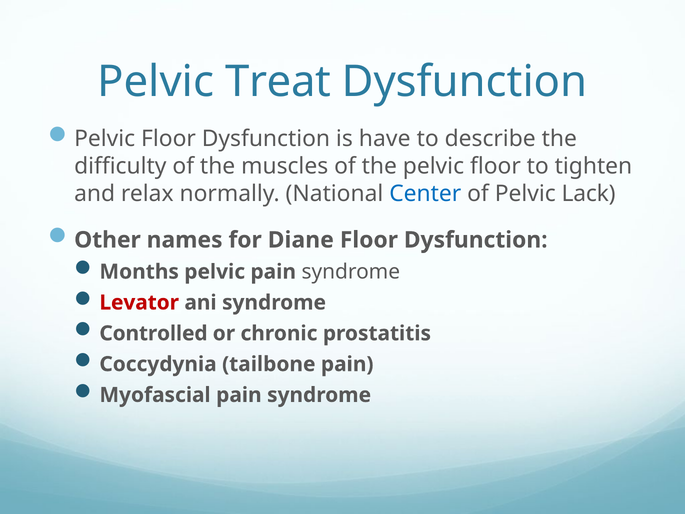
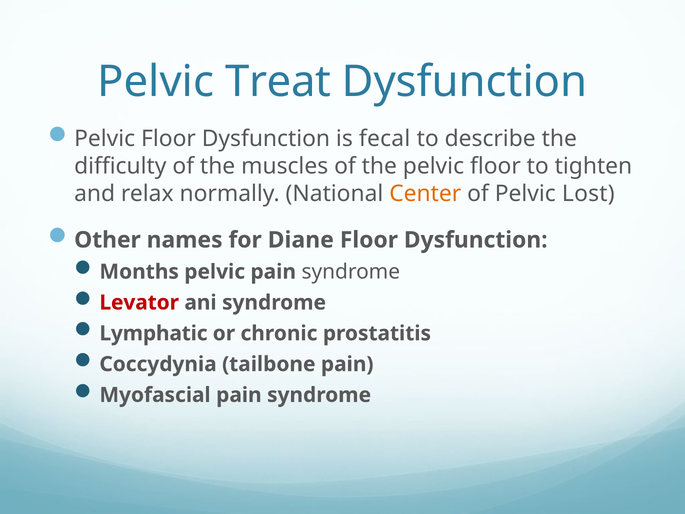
have: have -> fecal (385, 139)
Center colour: blue -> orange (425, 193)
Lack: Lack -> Lost (588, 193)
Controlled: Controlled -> Lymphatic (153, 333)
